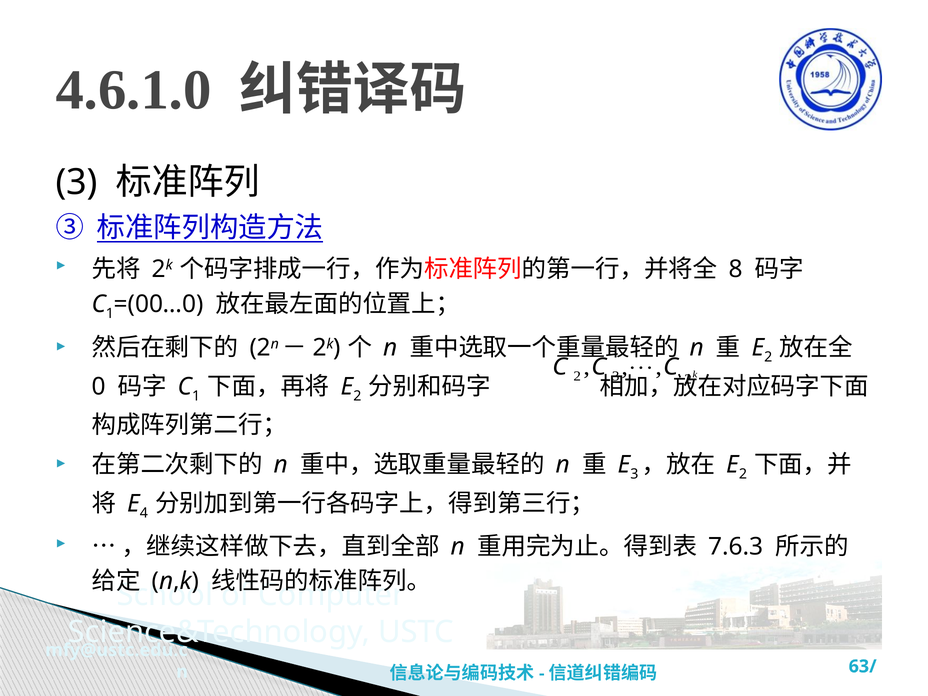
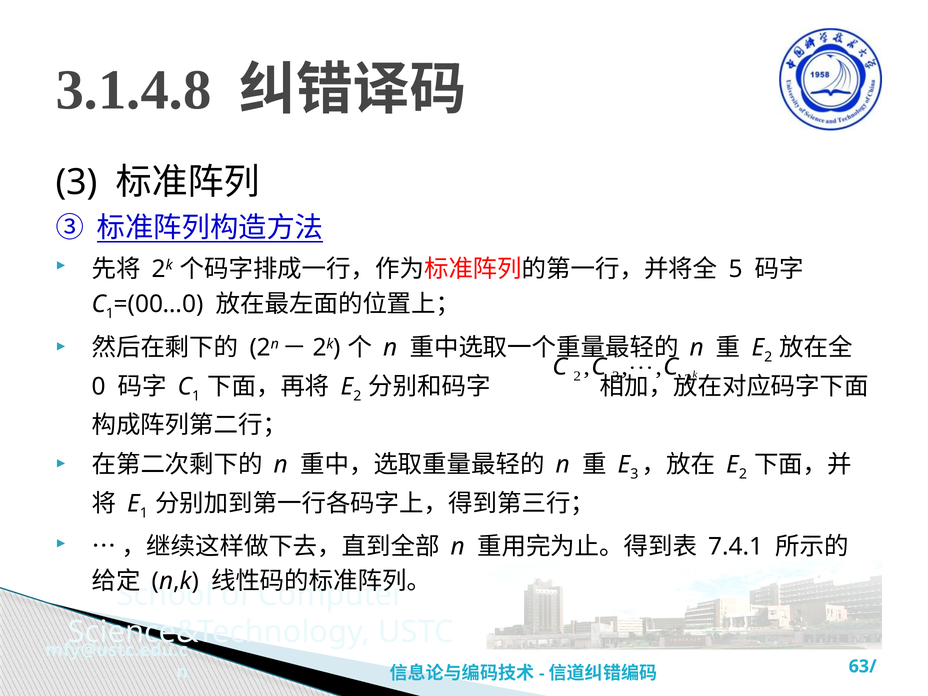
4.6.1.0: 4.6.1.0 -> 3.1.4.8 (133, 90)
8: 8 -> 5 (736, 269)
4: 4 -> 1 (144, 513)
7.6.3: 7.6.3 -> 7.4.1 (736, 547)
